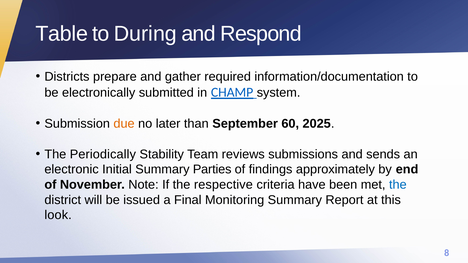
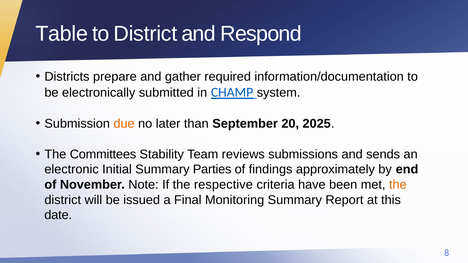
to During: During -> District (145, 34)
60: 60 -> 20 (290, 124)
Periodically: Periodically -> Committees (103, 154)
the colour: blue -> orange (398, 185)
look: look -> date (58, 215)
